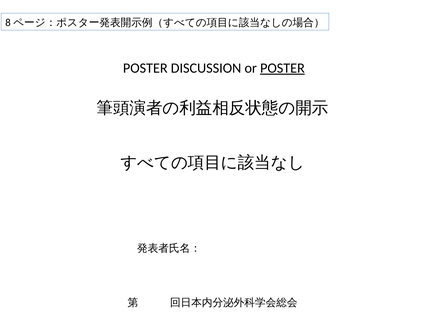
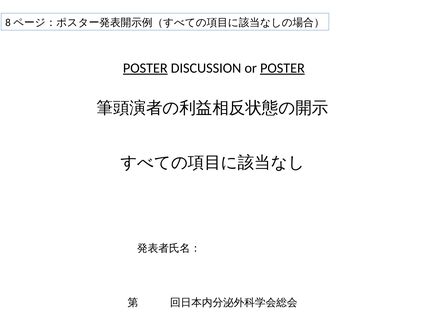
POSTER underline: none -> present (145, 68)
